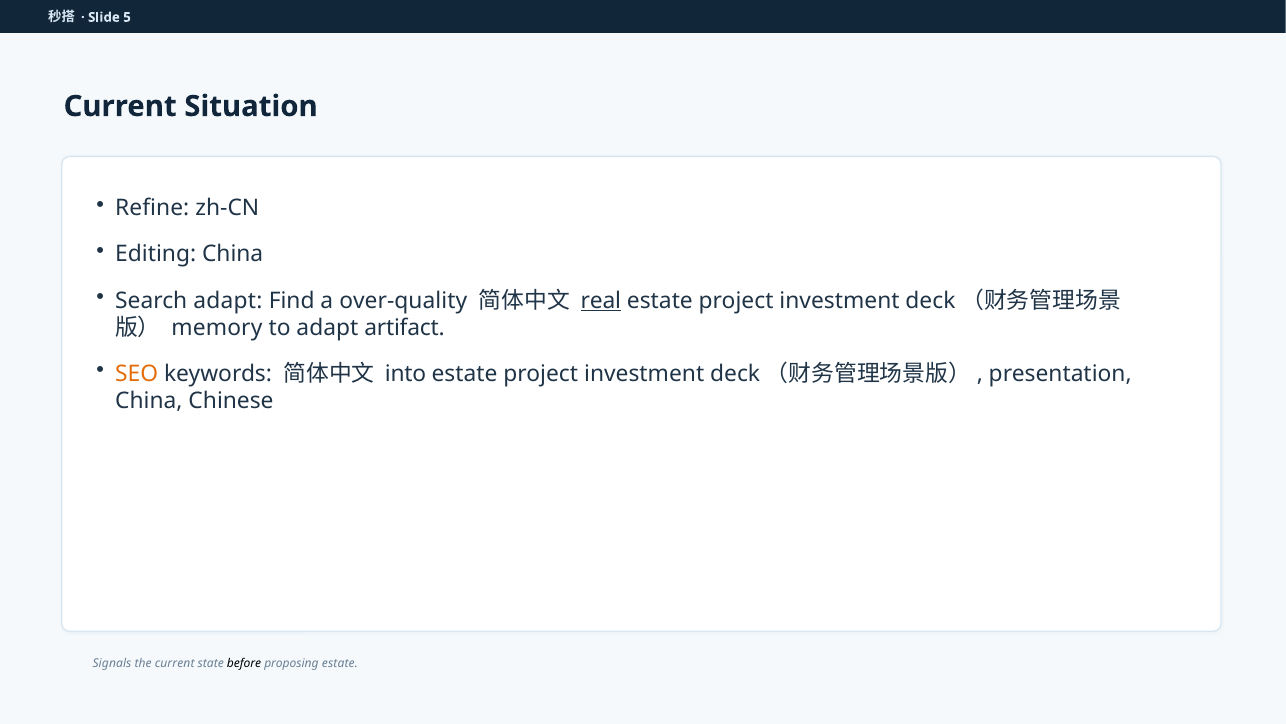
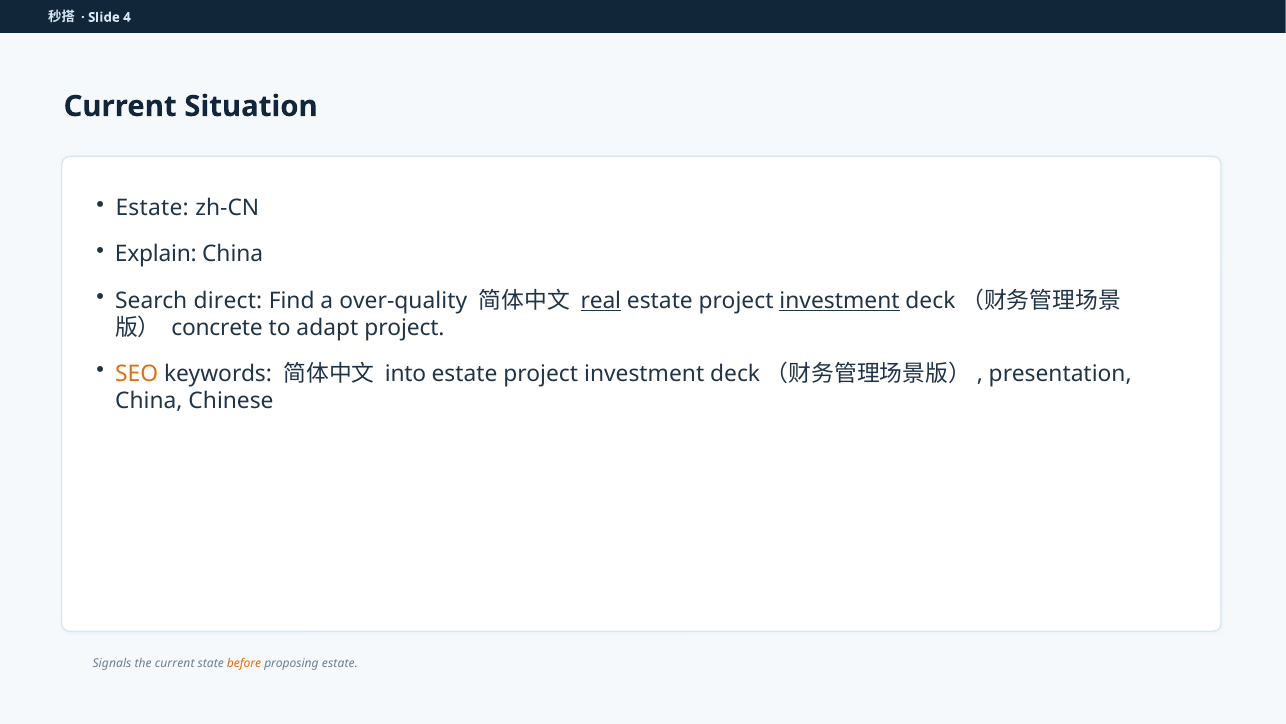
5: 5 -> 4 (127, 17)
Refine: Refine -> Estate (152, 208)
Editing: Editing -> Explain (156, 254)
Search adapt: adapt -> direct (228, 300)
investment underline: none -> present (839, 300)
memory: memory -> concrete (217, 328)
adapt artifact: artifact -> project (404, 328)
before colour: black -> orange (244, 662)
